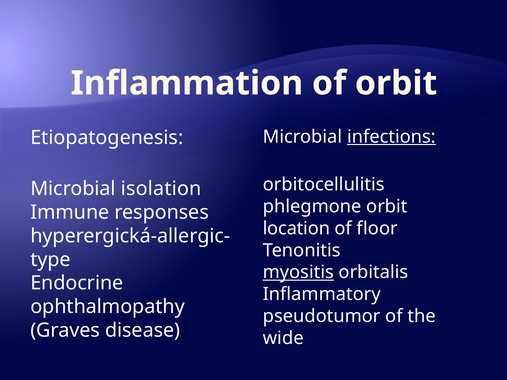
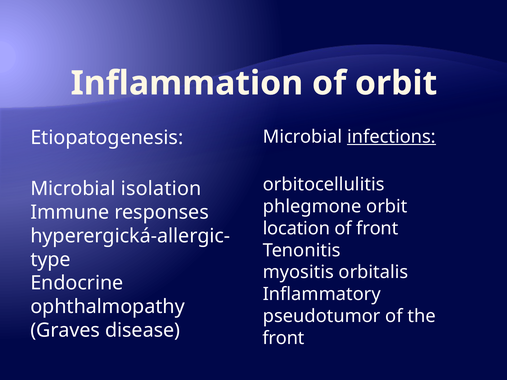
of floor: floor -> front (377, 229)
myositis underline: present -> none (298, 272)
wide: wide -> front (284, 338)
